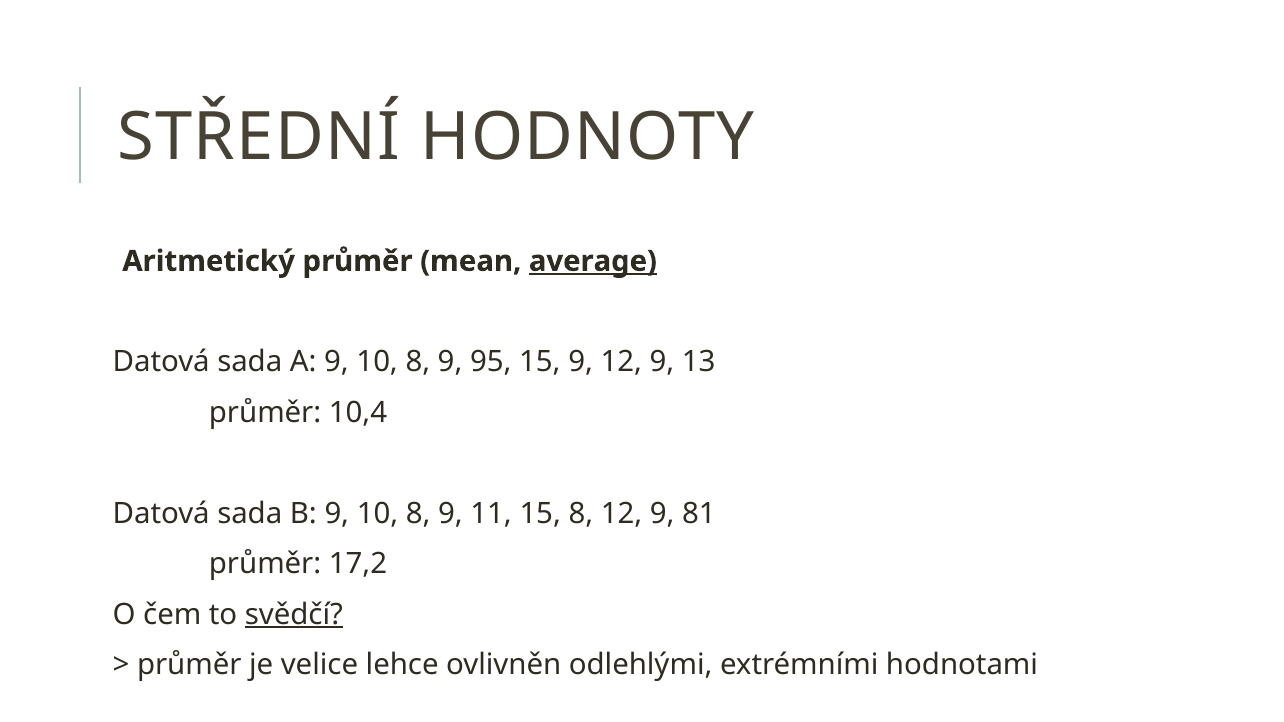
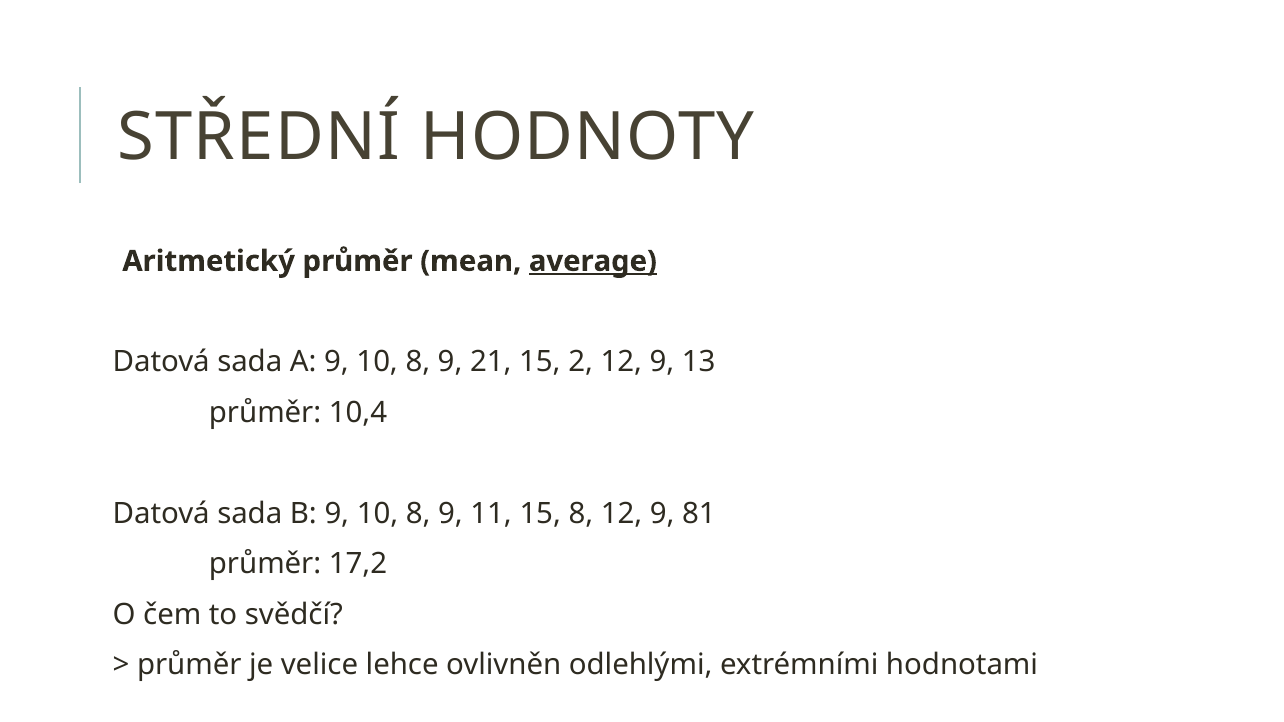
95: 95 -> 21 (491, 362)
15 9: 9 -> 2 (581, 362)
svědčí underline: present -> none (294, 615)
